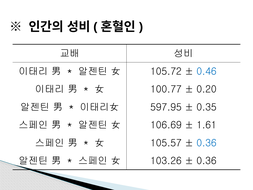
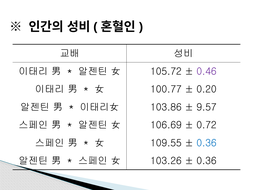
0.46 colour: blue -> purple (206, 71)
597.95: 597.95 -> 103.86 (166, 107)
0.35: 0.35 -> 9.57 (206, 107)
1.61: 1.61 -> 0.72 (206, 125)
105.57: 105.57 -> 109.55 (166, 143)
